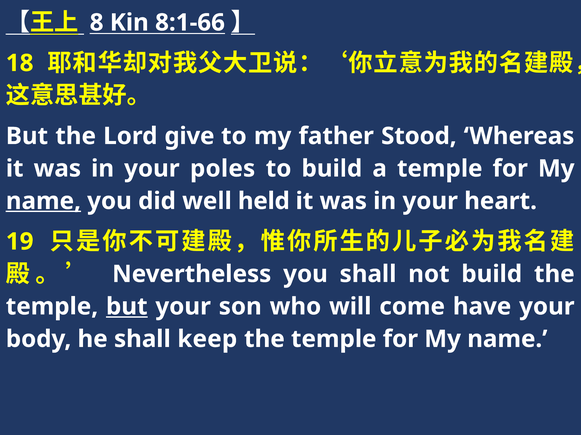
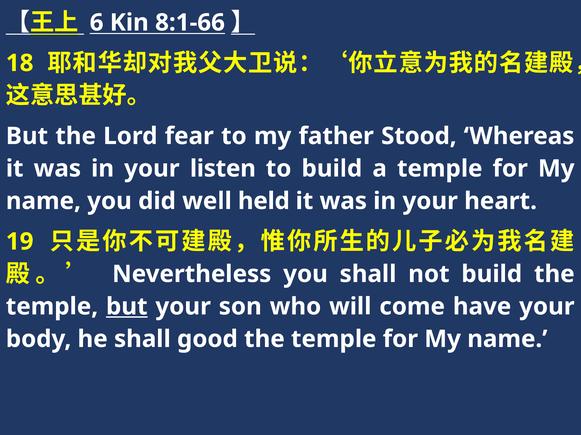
8: 8 -> 6 (97, 23)
give: give -> fear (189, 136)
poles: poles -> listen (223, 169)
name underline: present -> none (43, 201)
keep: keep -> good (207, 340)
